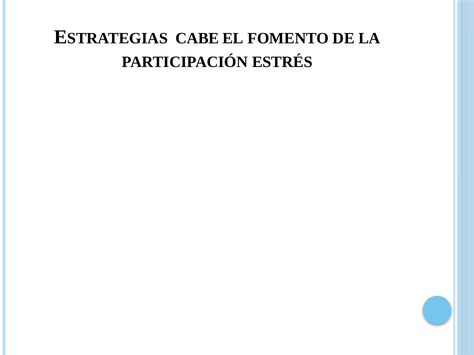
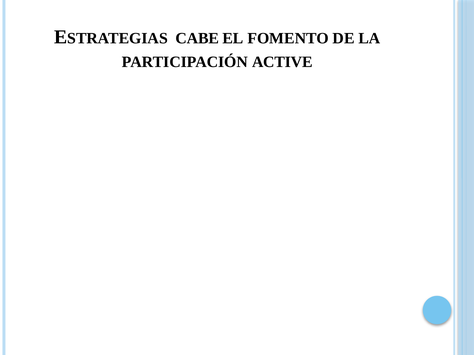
ESTRÉS: ESTRÉS -> ACTIVE (282, 62)
